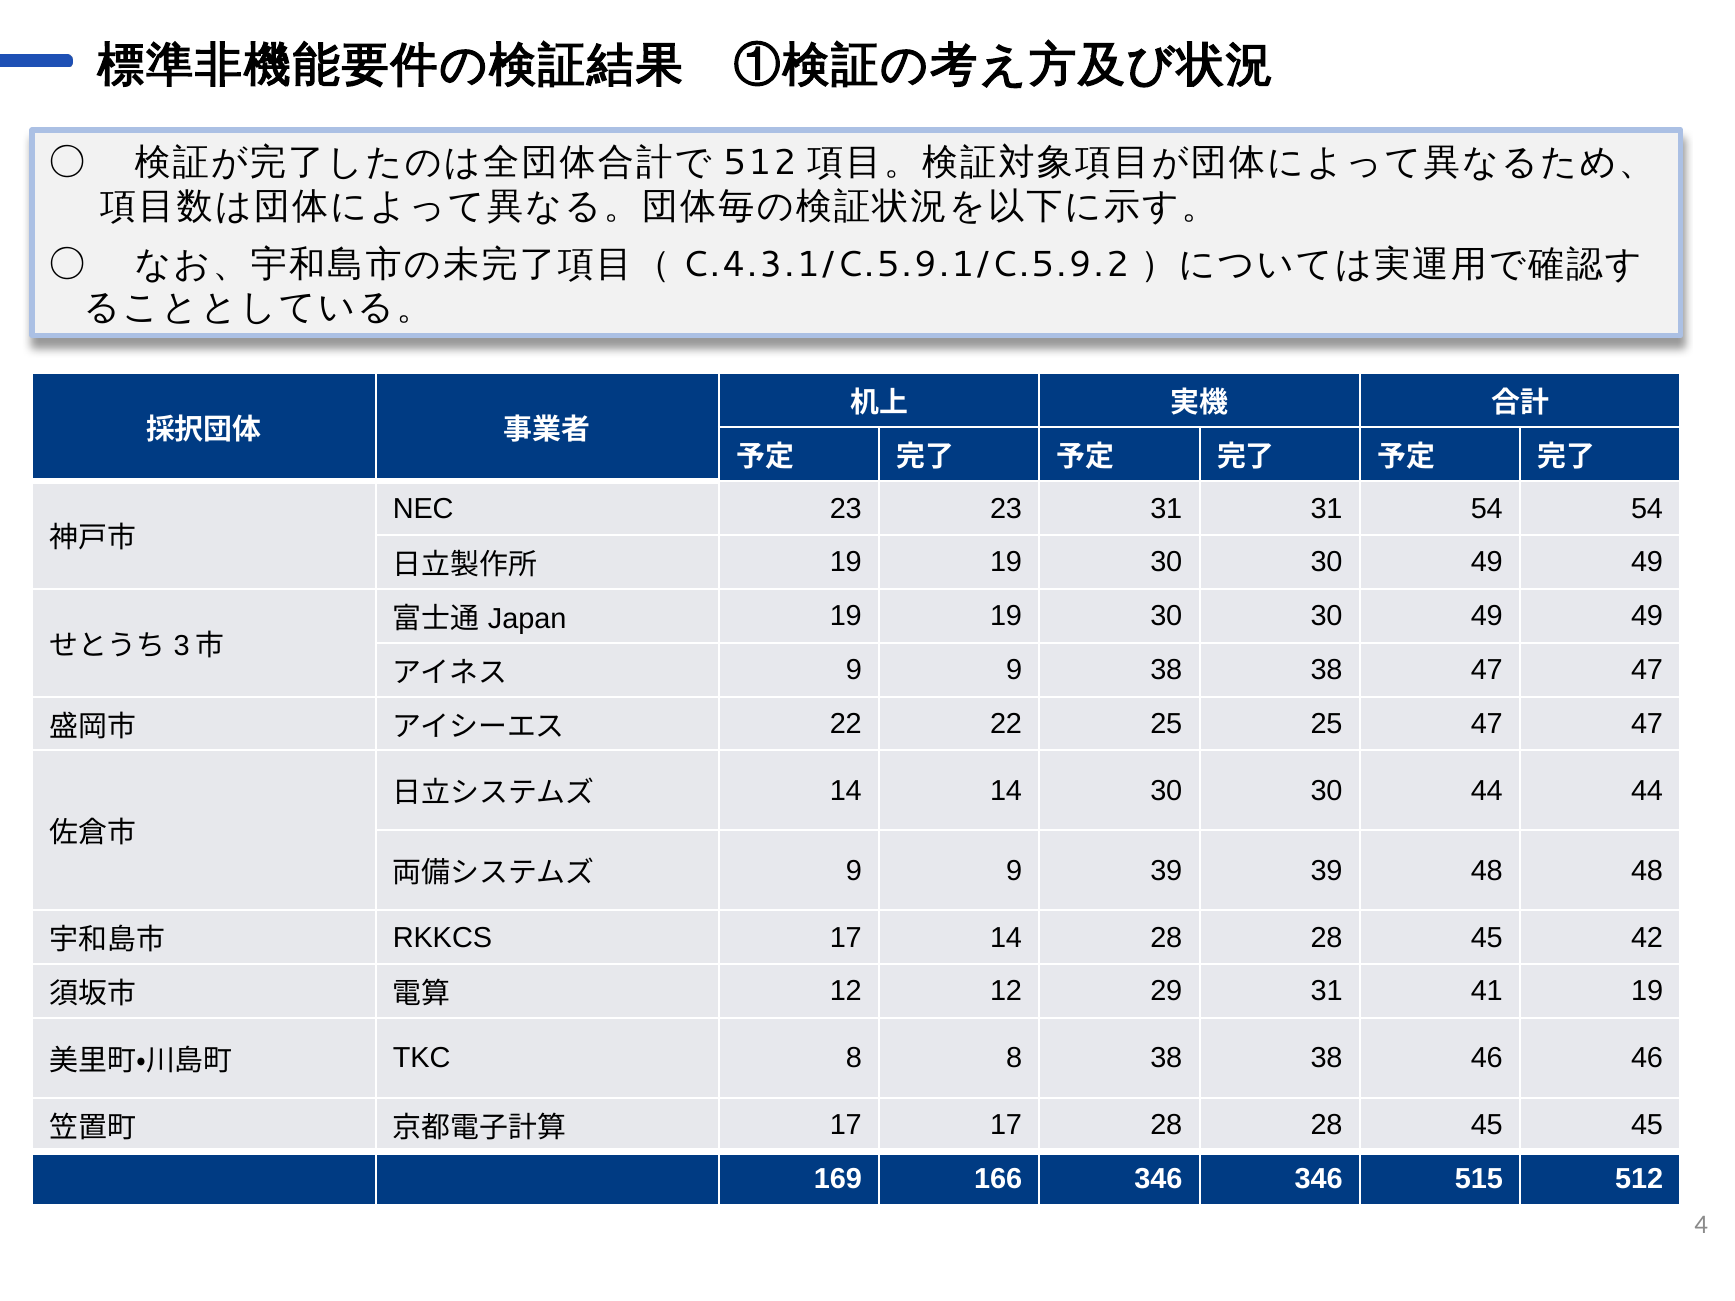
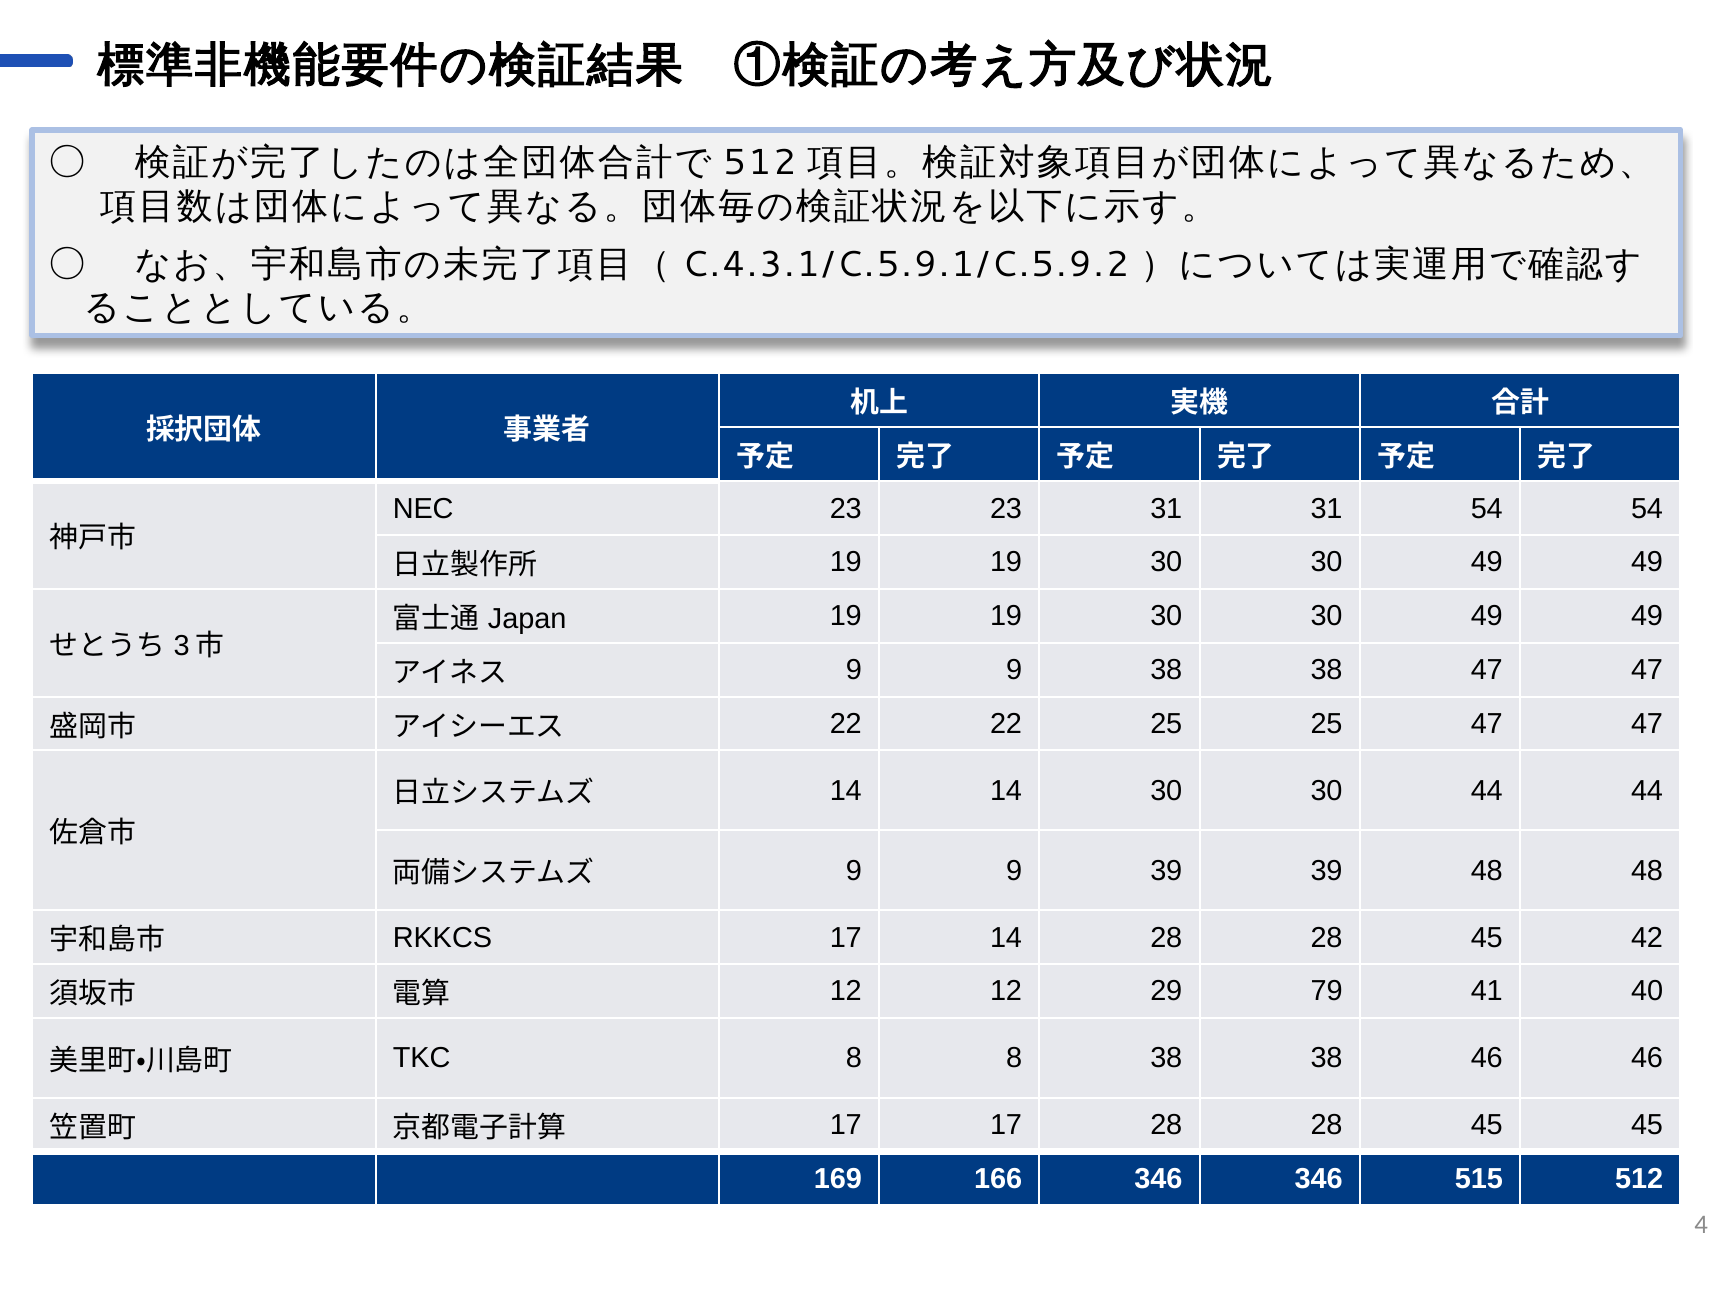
29 31: 31 -> 79 (1327, 992)
41 19: 19 -> 40 (1647, 992)
